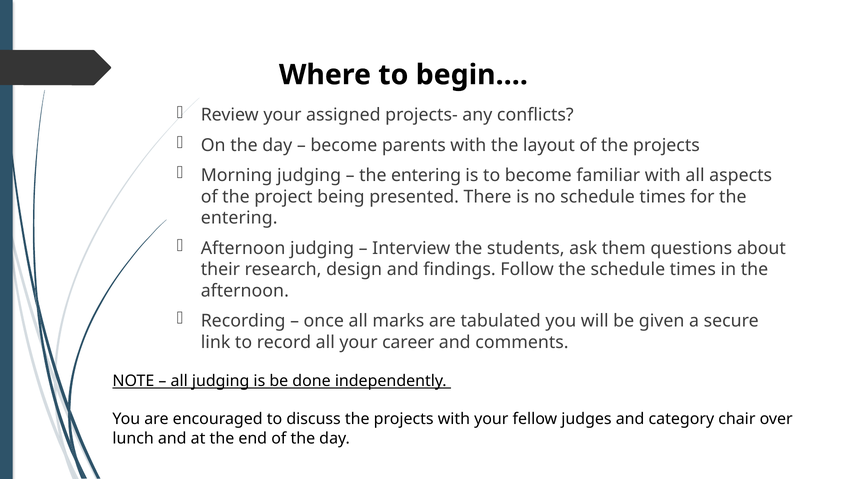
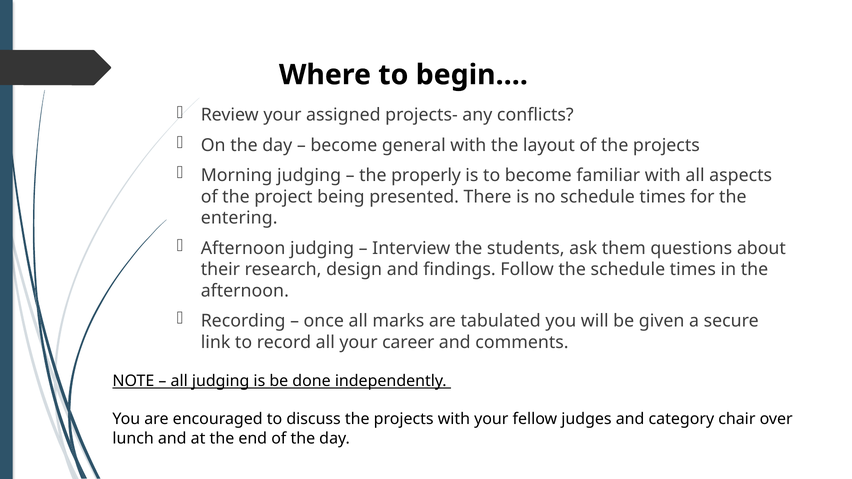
parents: parents -> general (414, 145)
entering: entering -> properly (426, 175)
